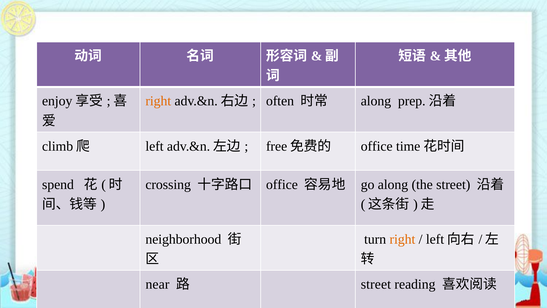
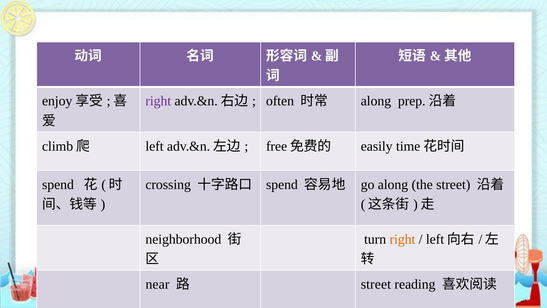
right colour: orange -> purple (158, 101)
office: office -> easily (377, 146)
office: office -> spend (282, 184)
